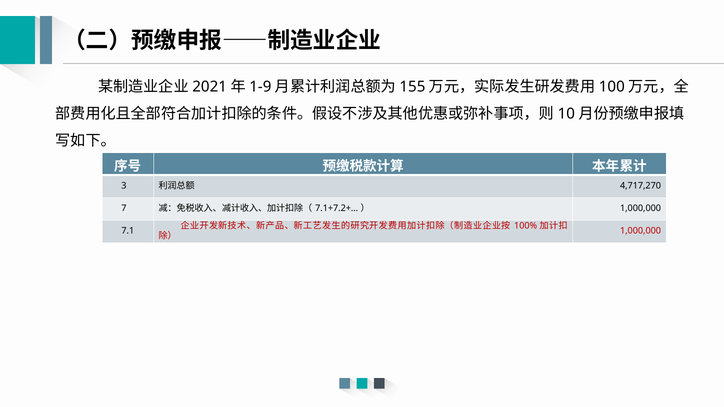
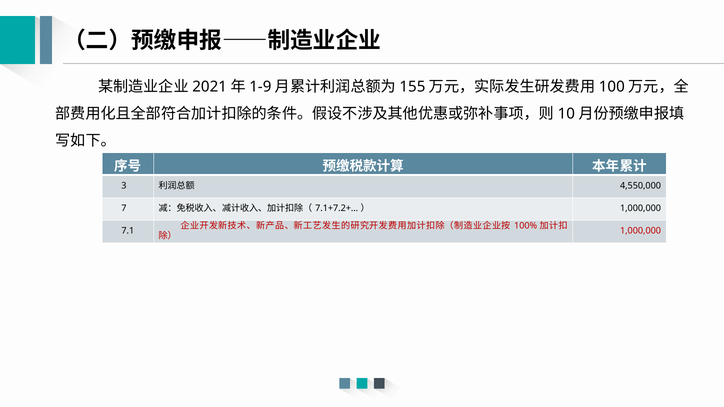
4,717,270: 4,717,270 -> 4,550,000 (640, 186)
